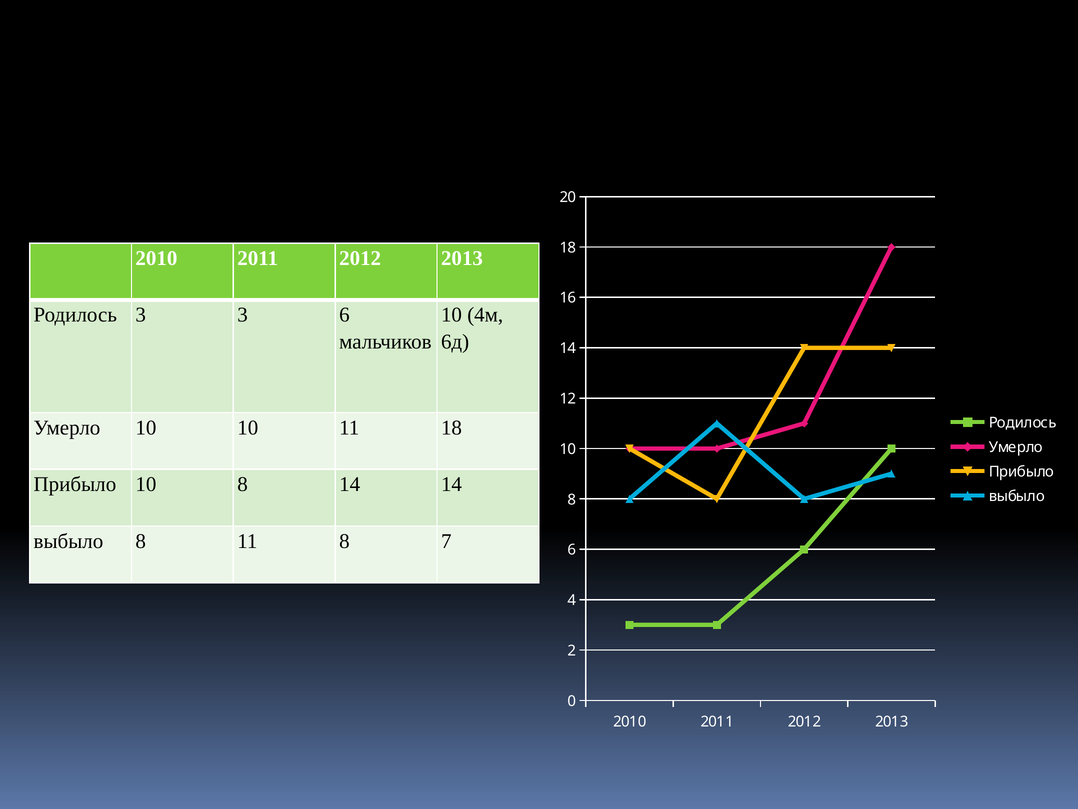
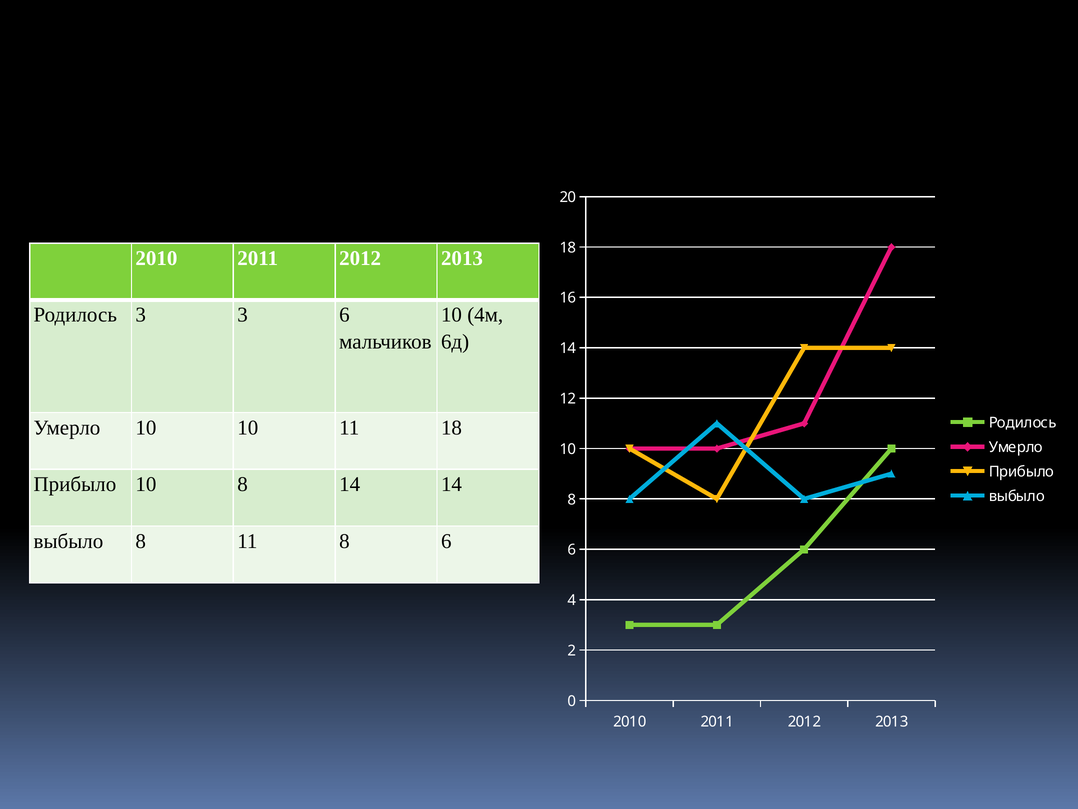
8 7: 7 -> 6 (446, 541)
